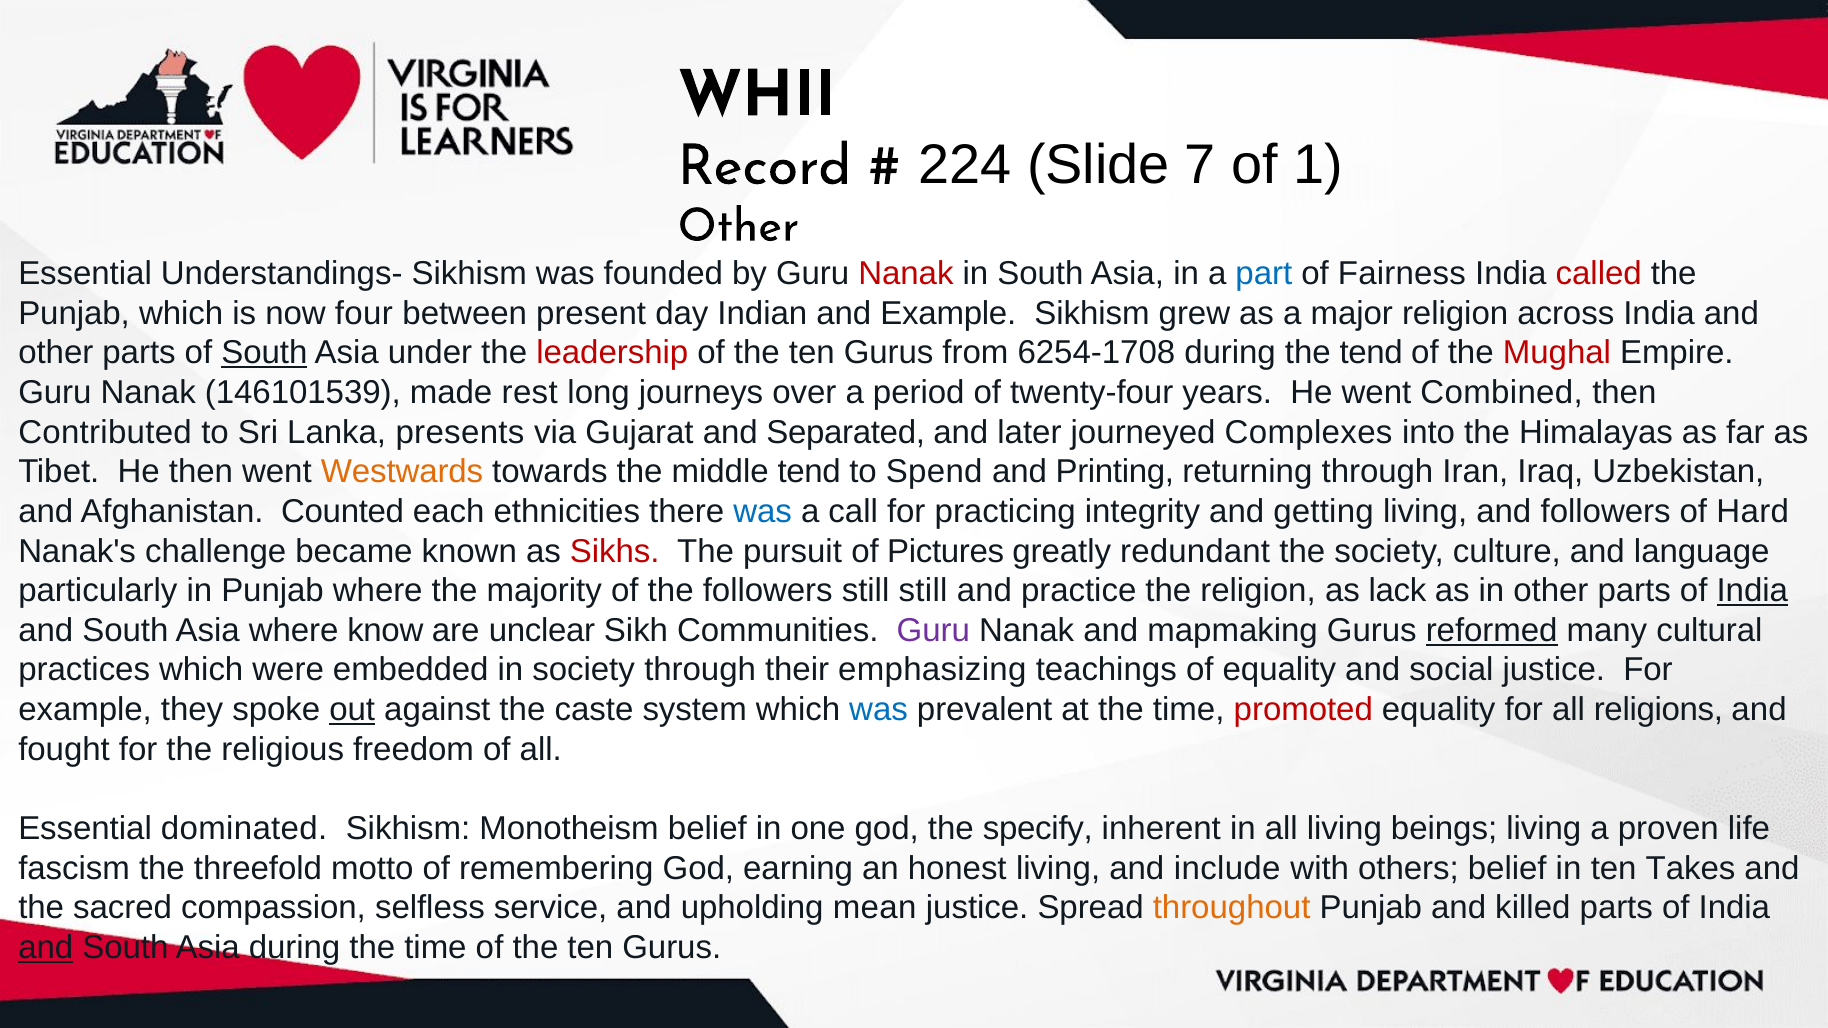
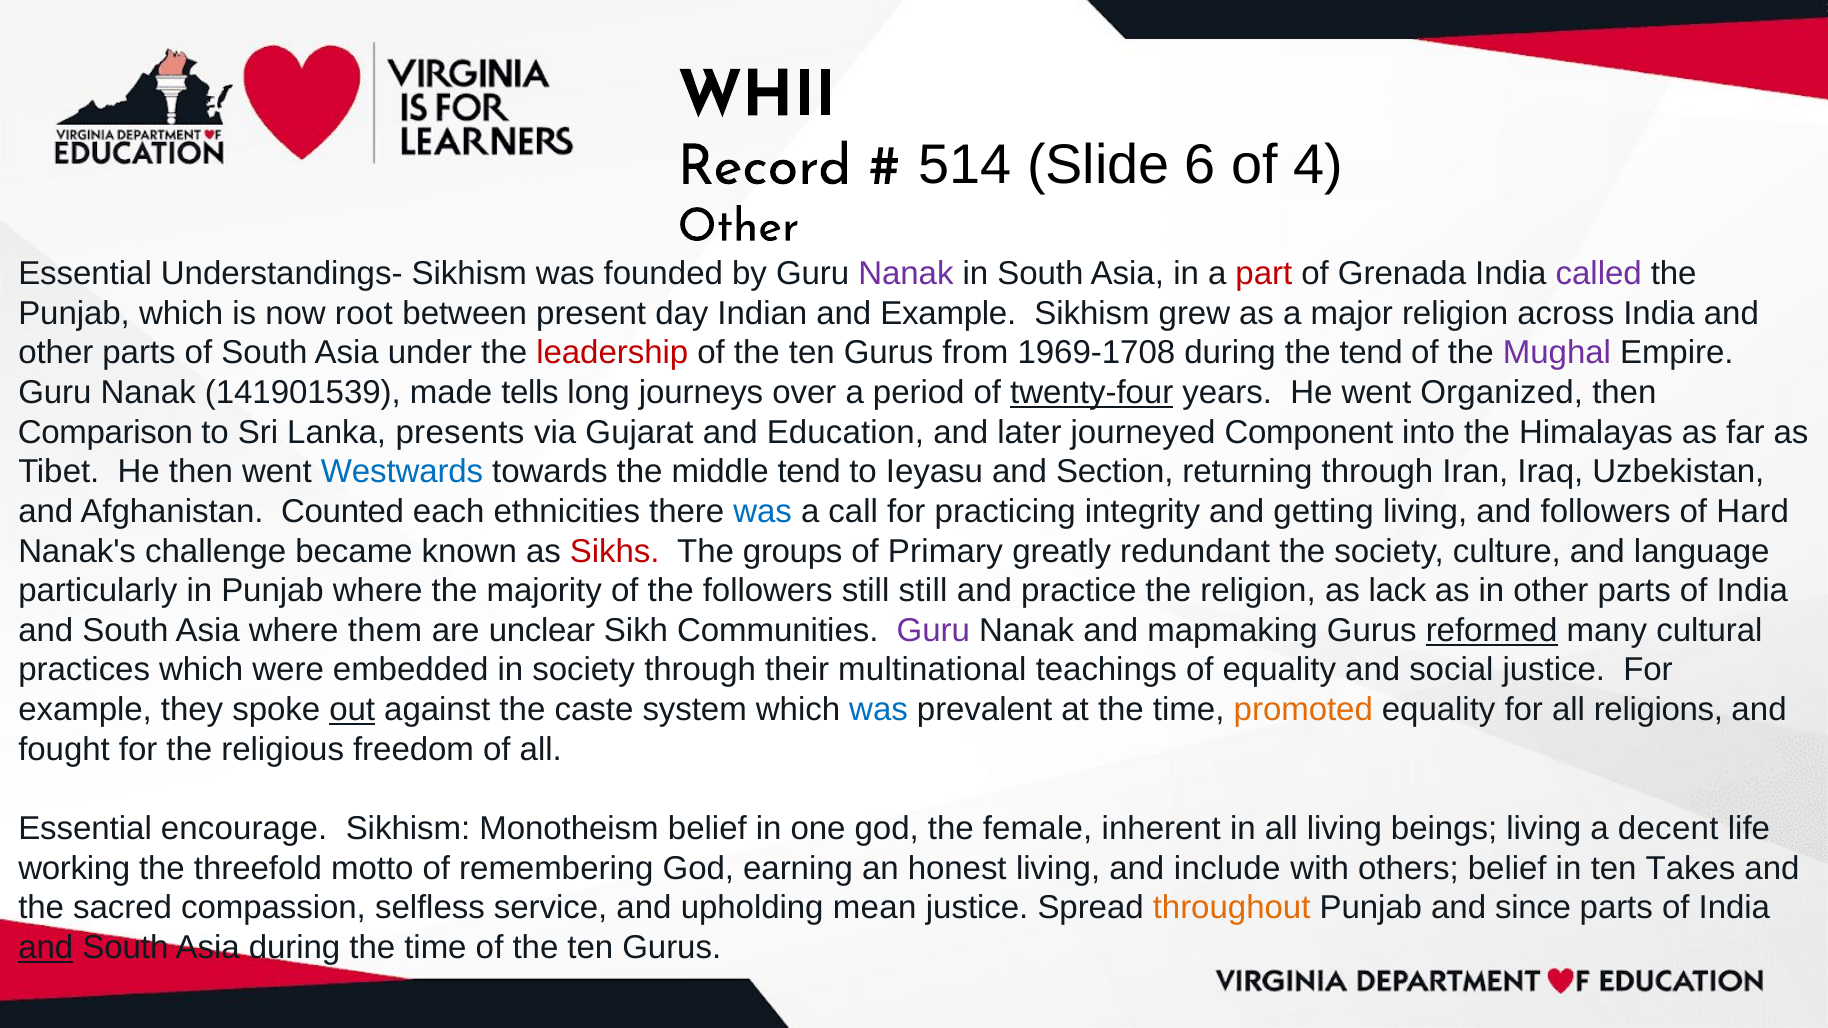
224: 224 -> 514 (965, 165)
7: 7 -> 6 (1200, 165)
1: 1 -> 4 (1318, 165)
Nanak colour: red -> purple (906, 274)
part colour: blue -> red (1264, 274)
Fairness: Fairness -> Grenada (1402, 274)
called colour: red -> purple (1599, 274)
four: four -> root (364, 313)
South underline: present -> none (264, 353)
6254-1708: 6254-1708 -> 1969-1708 (1096, 353)
Mughal colour: red -> purple (1557, 353)
146101539: 146101539 -> 141901539 (303, 393)
rest: rest -> tells (530, 393)
twenty-four underline: none -> present (1092, 393)
Combined: Combined -> Organized (1502, 393)
Contributed: Contributed -> Comparison (105, 432)
Separated: Separated -> Education (845, 432)
Complexes: Complexes -> Component (1309, 432)
Westwards colour: orange -> blue (402, 472)
Spend: Spend -> Ieyasu (934, 472)
Printing: Printing -> Section (1115, 472)
pursuit: pursuit -> groups (793, 551)
Pictures: Pictures -> Primary (945, 551)
India underline: present -> none (1752, 591)
know: know -> them (385, 631)
emphasizing: emphasizing -> multinational (932, 670)
promoted colour: red -> orange (1303, 710)
dominated: dominated -> encourage (244, 829)
specify: specify -> female (1038, 829)
proven: proven -> decent (1668, 829)
fascism: fascism -> working (74, 869)
killed: killed -> since (1533, 908)
